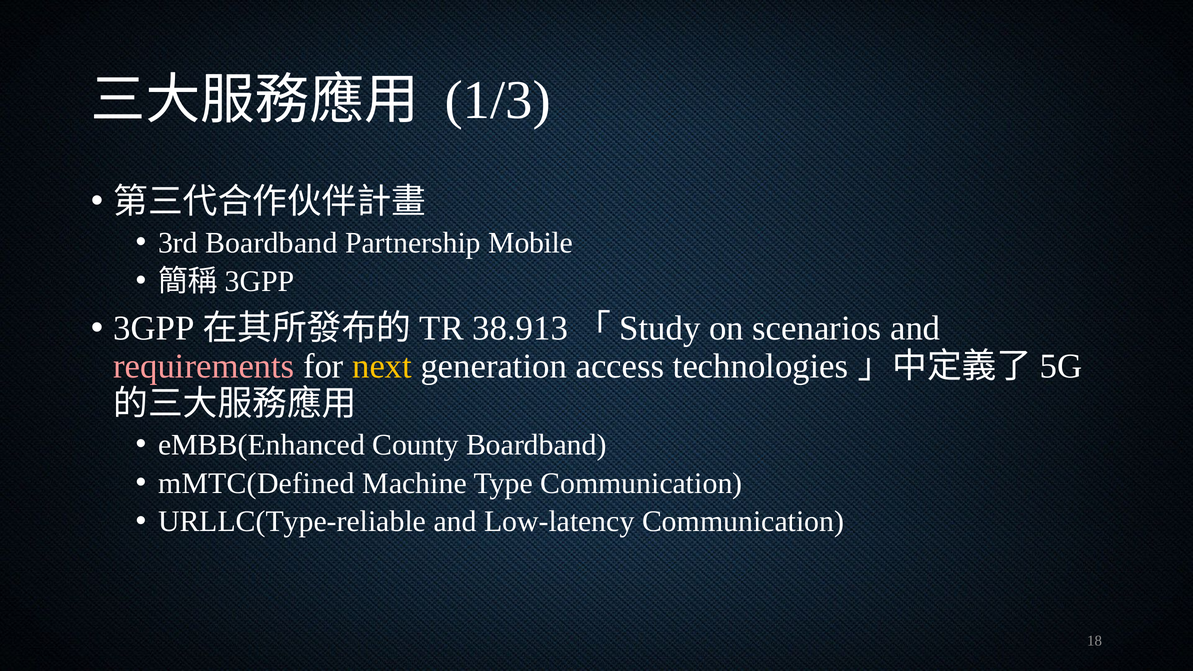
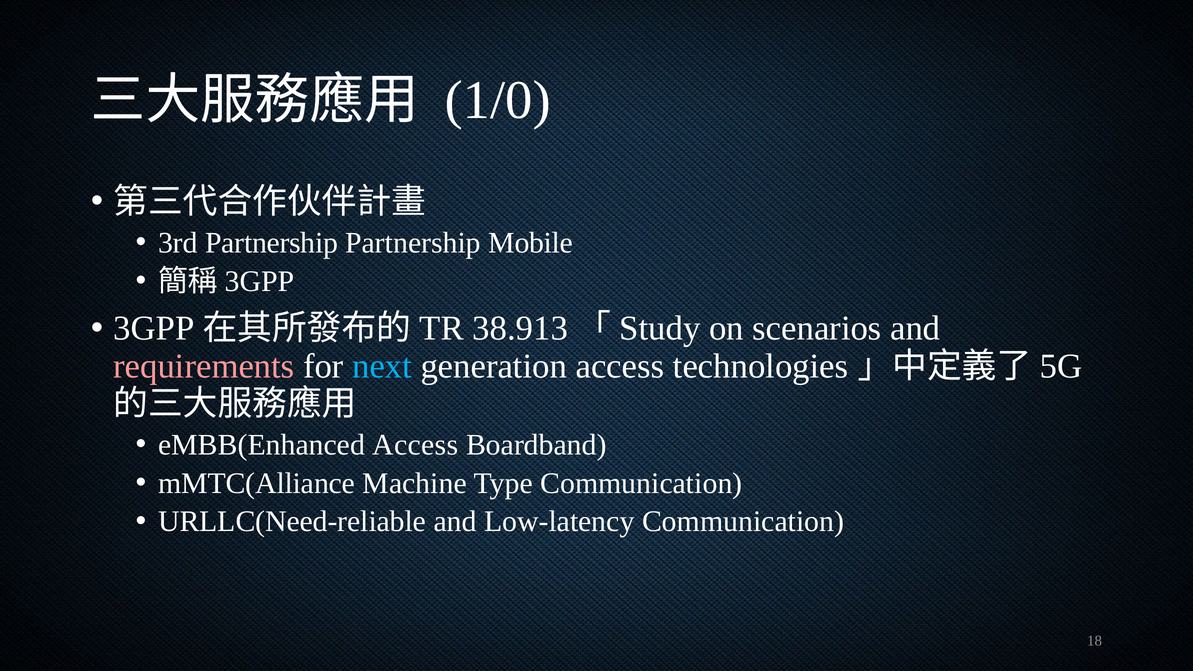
1/3: 1/3 -> 1/0 (498, 100)
3rd Boardband: Boardband -> Partnership (272, 243)
next colour: yellow -> light blue (382, 366)
eMBB(Enhanced County: County -> Access (415, 445)
mMTC(Defined: mMTC(Defined -> mMTC(Alliance (257, 483)
URLLC(Type-reliable: URLLC(Type-reliable -> URLLC(Need-reliable (292, 522)
